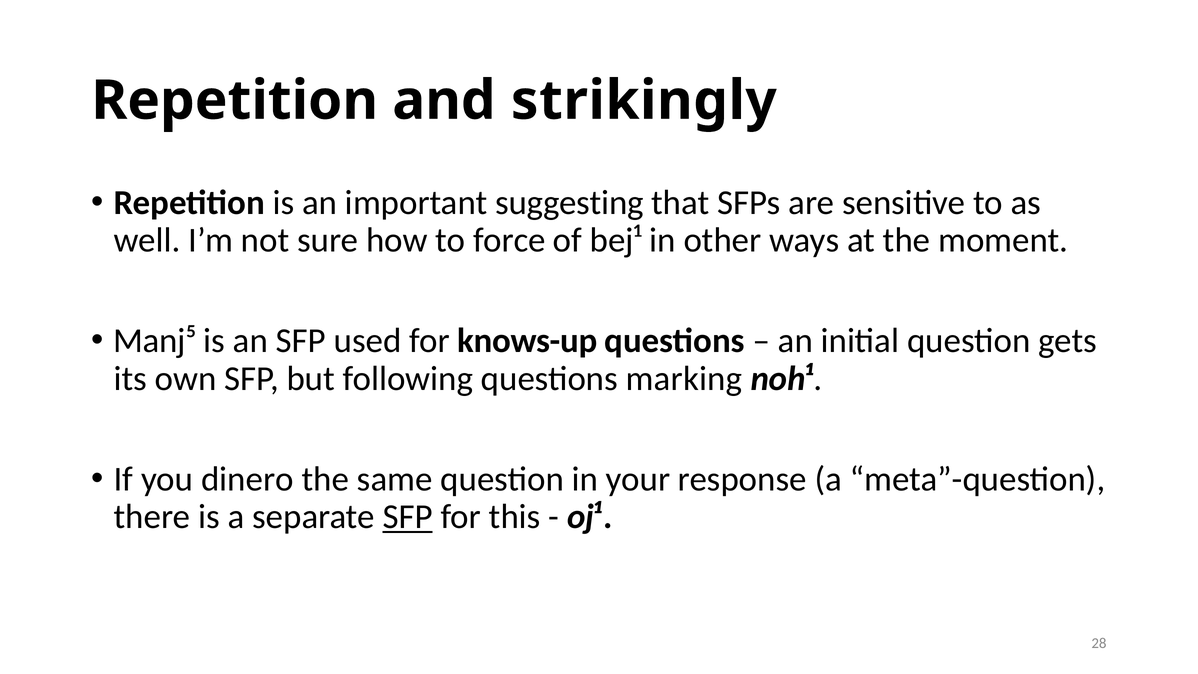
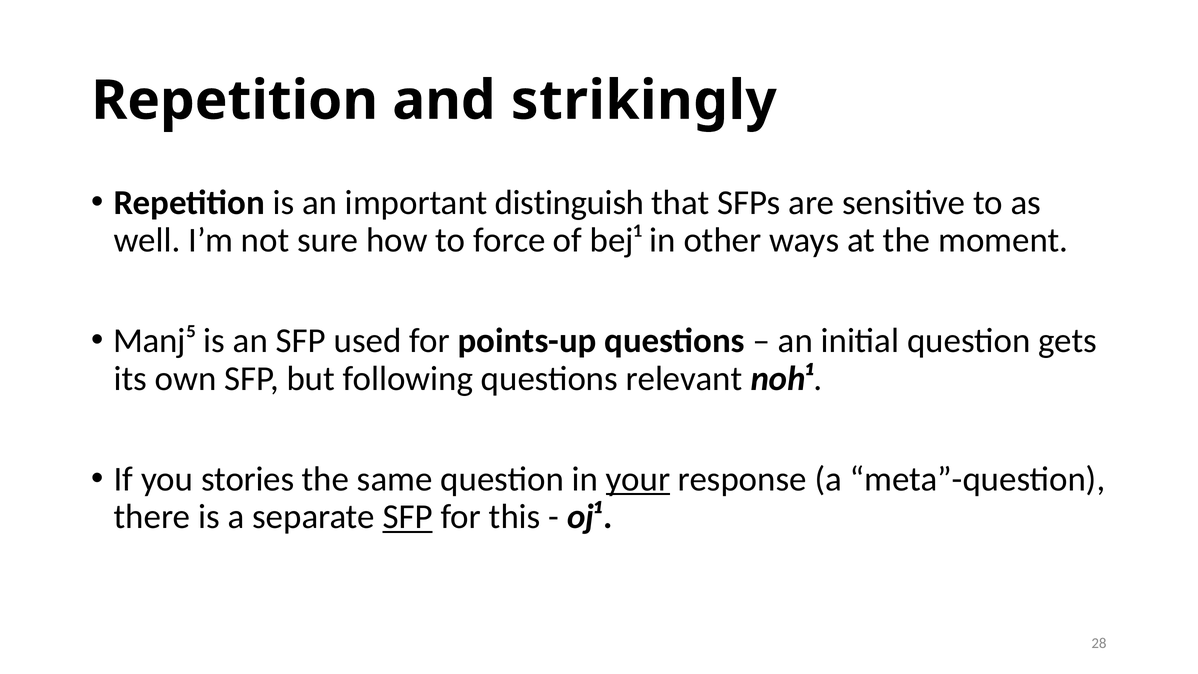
suggesting: suggesting -> distinguish (570, 203)
knows-up: knows-up -> points-up (527, 341)
marking: marking -> relevant (684, 378)
dinero: dinero -> stories (248, 479)
your underline: none -> present (638, 479)
